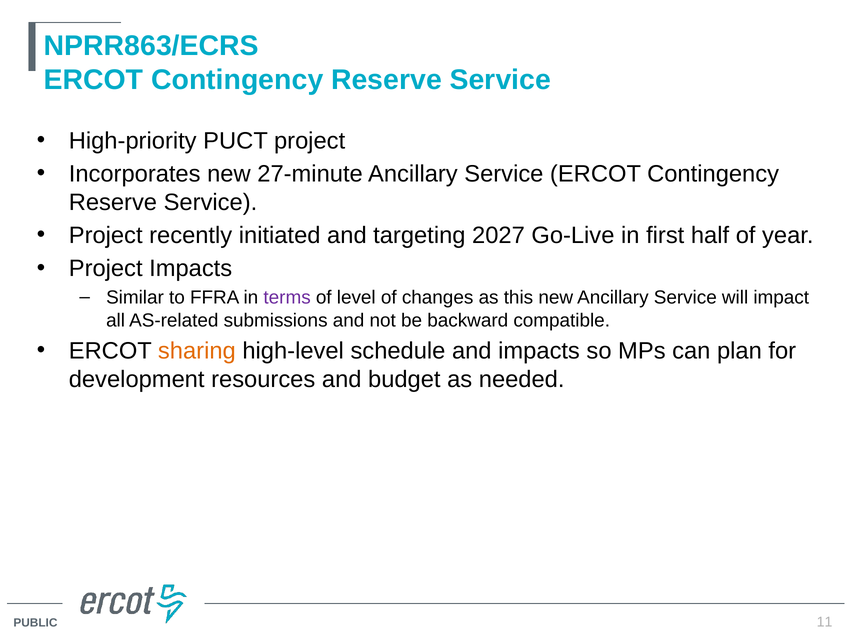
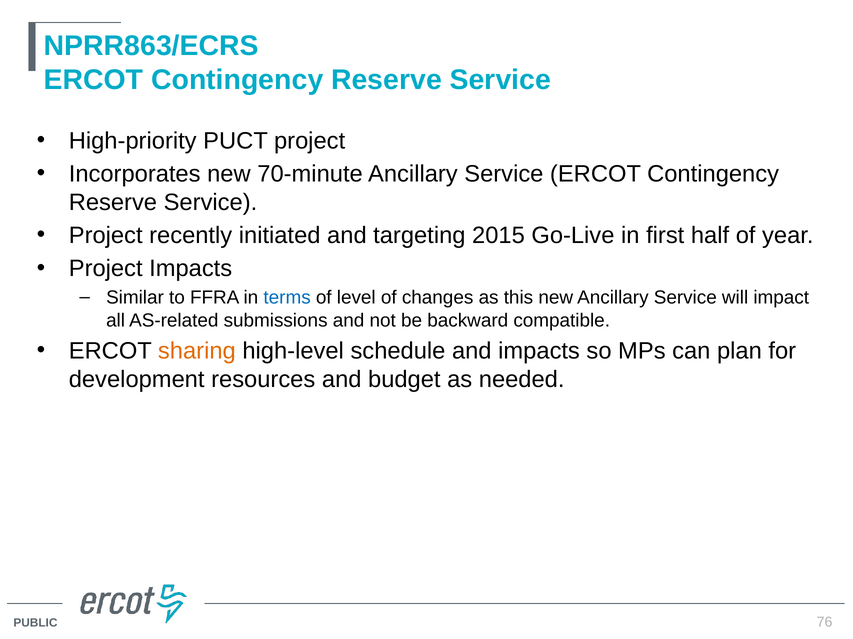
27-minute: 27-minute -> 70-minute (310, 174)
2027: 2027 -> 2015 (498, 236)
terms colour: purple -> blue (287, 298)
11: 11 -> 76 (825, 623)
